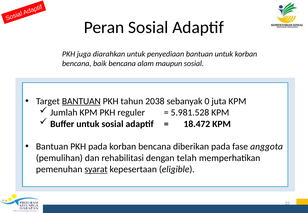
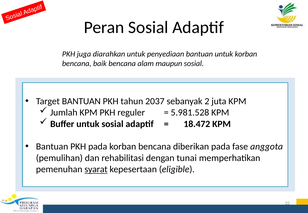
BANTUAN underline: present -> none (81, 101)
2038: 2038 -> 2037 (155, 101)
0: 0 -> 2 (207, 101)
telah: telah -> tunai (187, 158)
